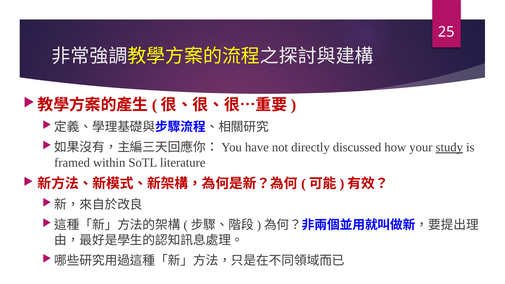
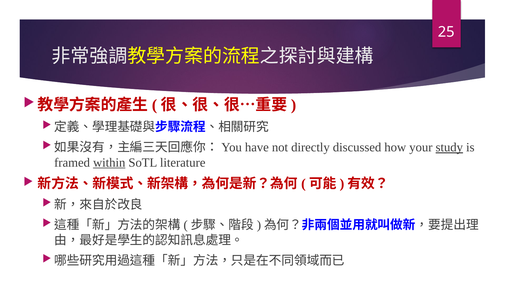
within underline: none -> present (109, 163)
